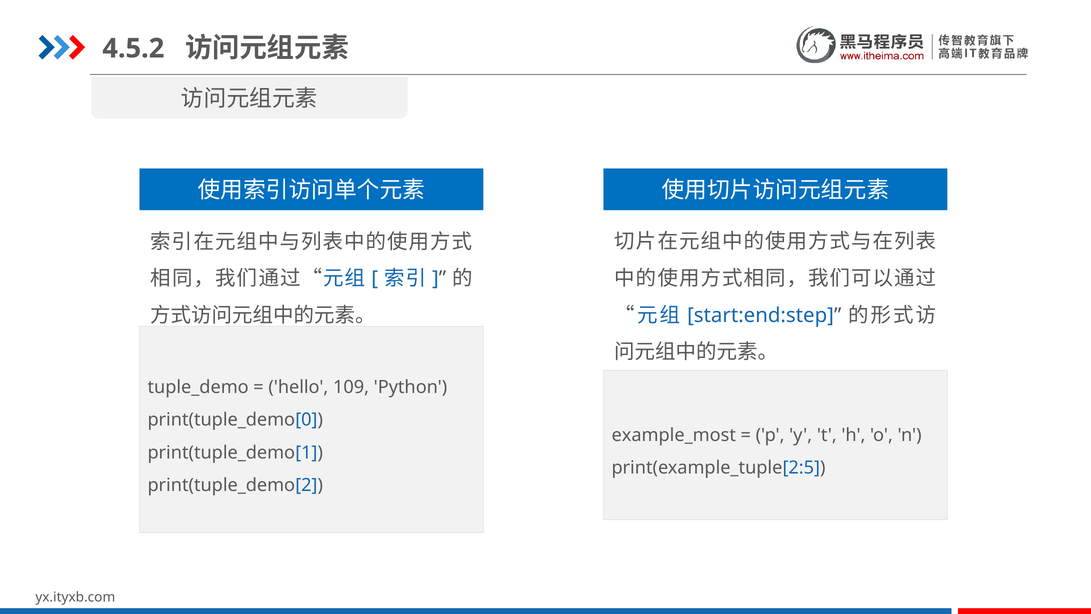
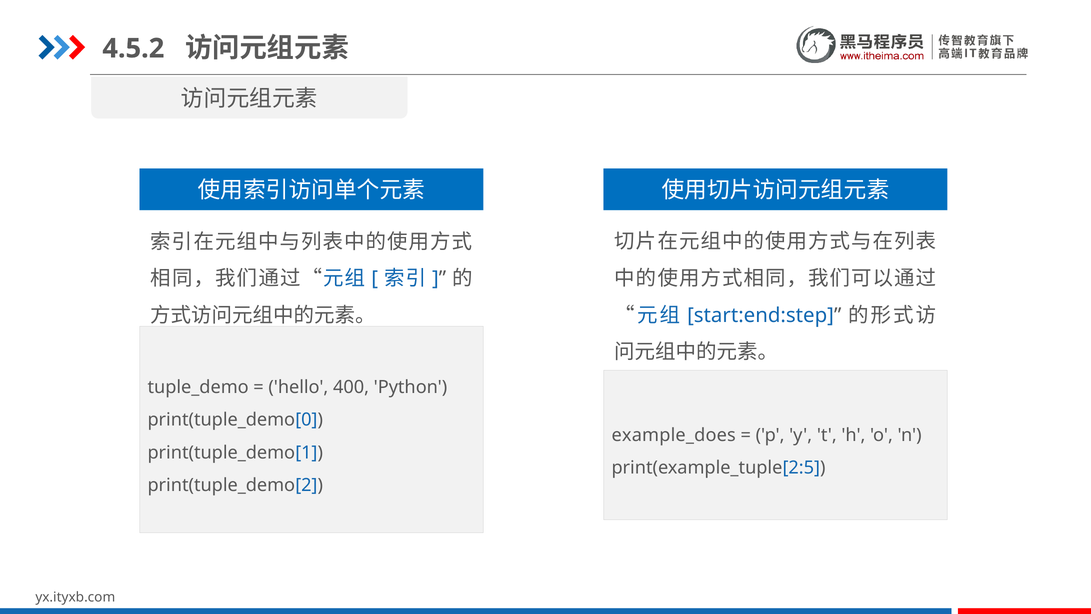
109: 109 -> 400 (351, 387)
example_most: example_most -> example_does (674, 435)
